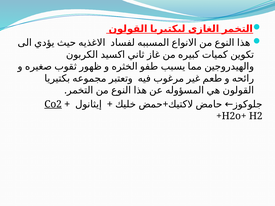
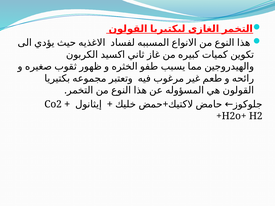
Co2 underline: present -> none (53, 104)
